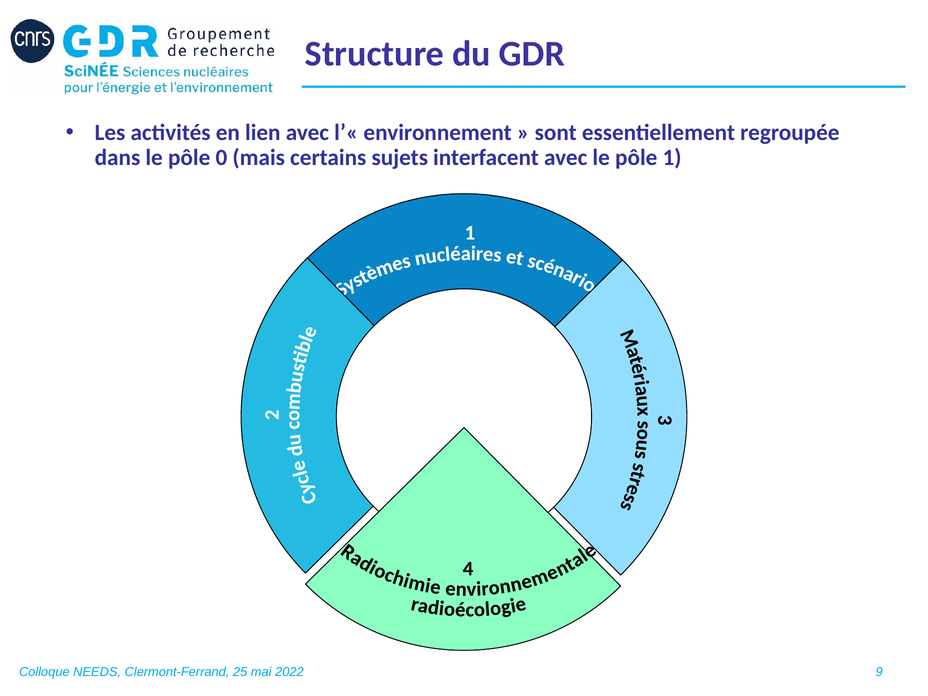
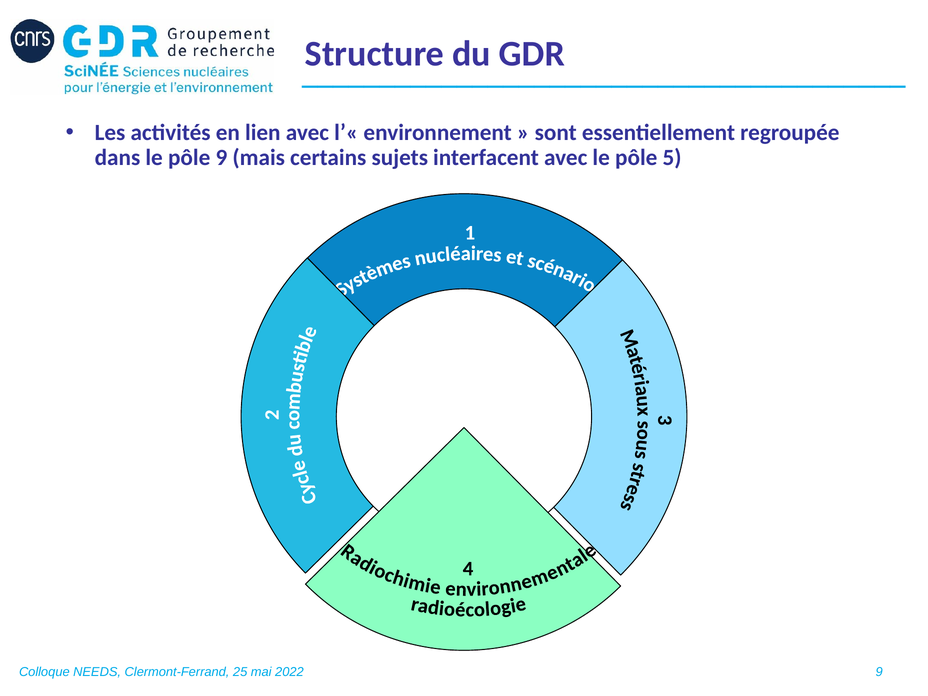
pôle 0: 0 -> 9 (221, 157)
1: 1 -> 5 (672, 157)
